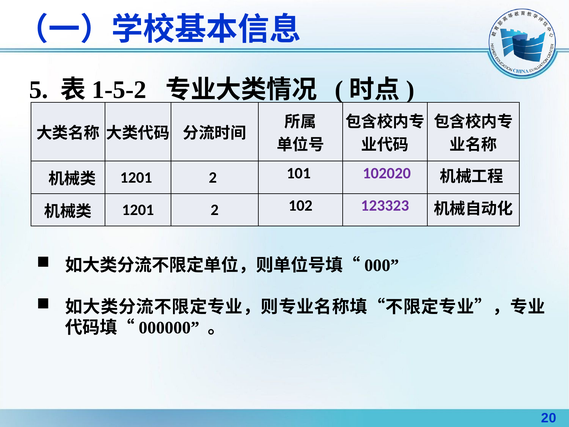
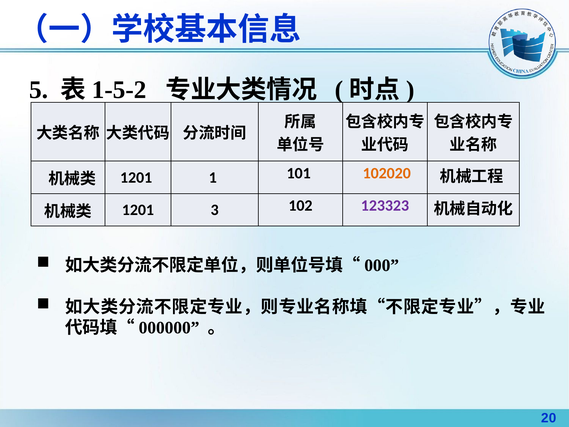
2: 2 -> 1 (213, 177)
102020 colour: purple -> orange (387, 173)
2: 2 -> 3 (215, 210)
